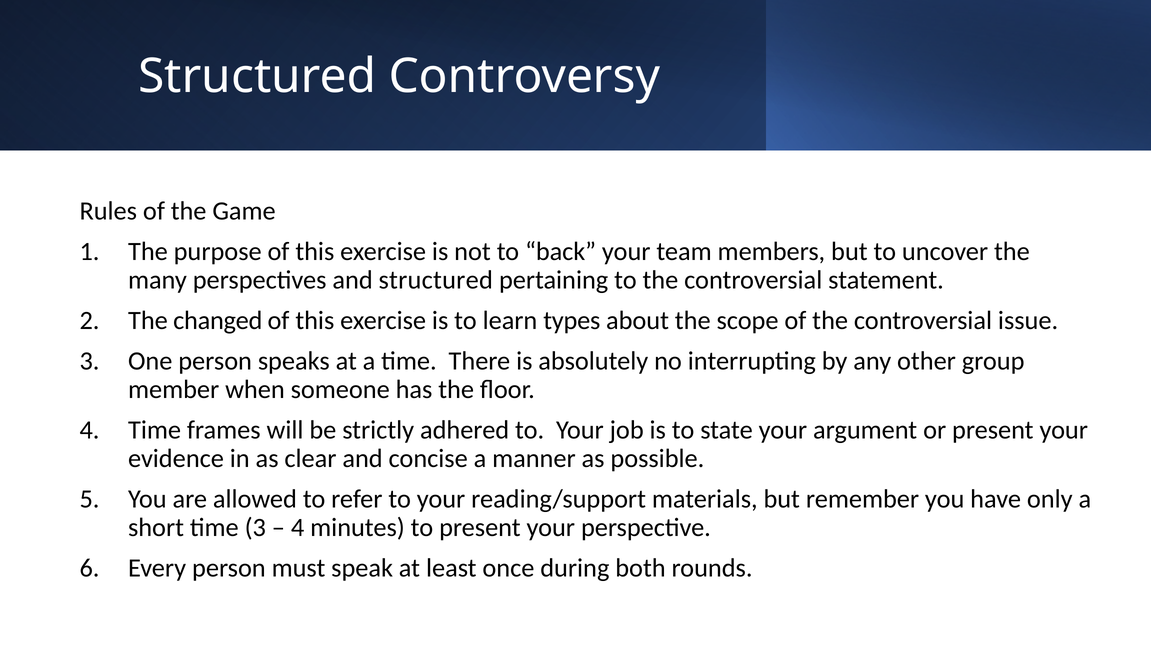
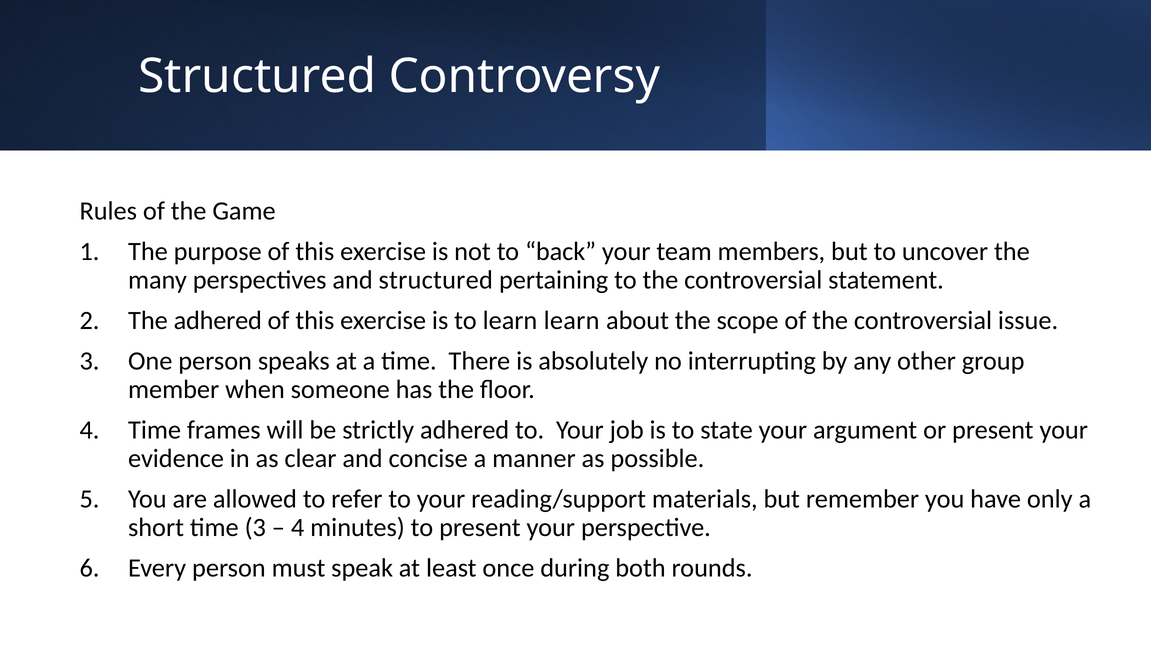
The changed: changed -> adhered (218, 320)
learn types: types -> learn (572, 320)
